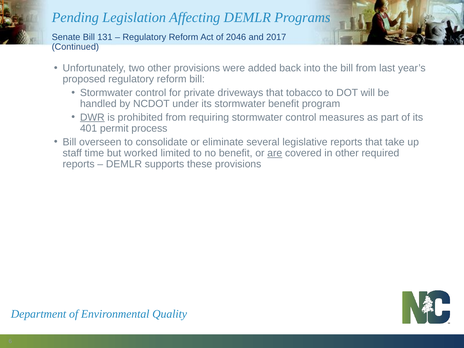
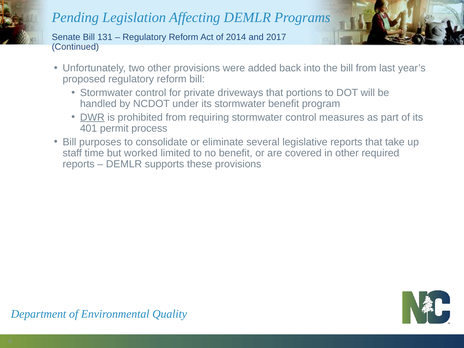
2046: 2046 -> 2014 (236, 37)
tobacco: tobacco -> portions (304, 93)
overseen: overseen -> purposes (100, 142)
are underline: present -> none (275, 153)
